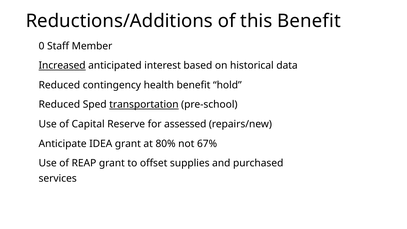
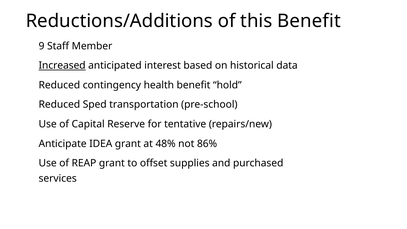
0: 0 -> 9 (42, 46)
transportation underline: present -> none (144, 105)
assessed: assessed -> tentative (185, 124)
80%: 80% -> 48% (166, 144)
67%: 67% -> 86% (207, 144)
